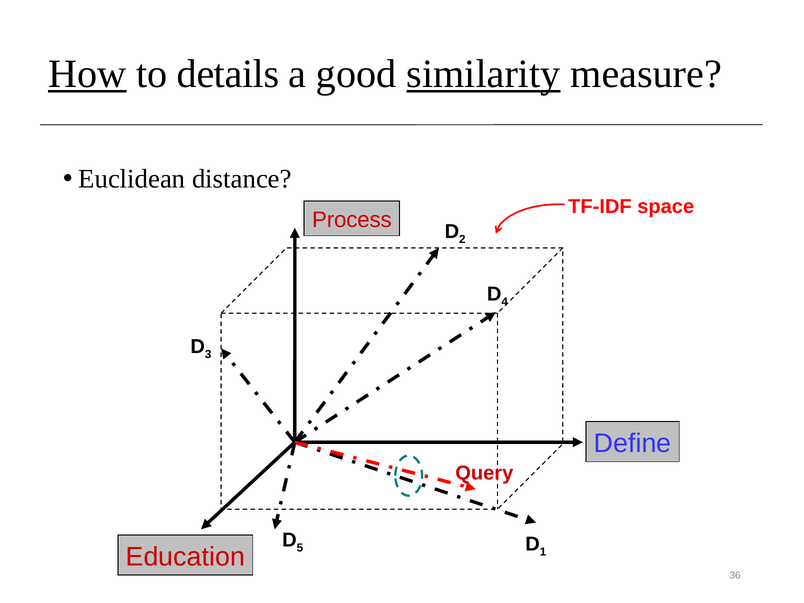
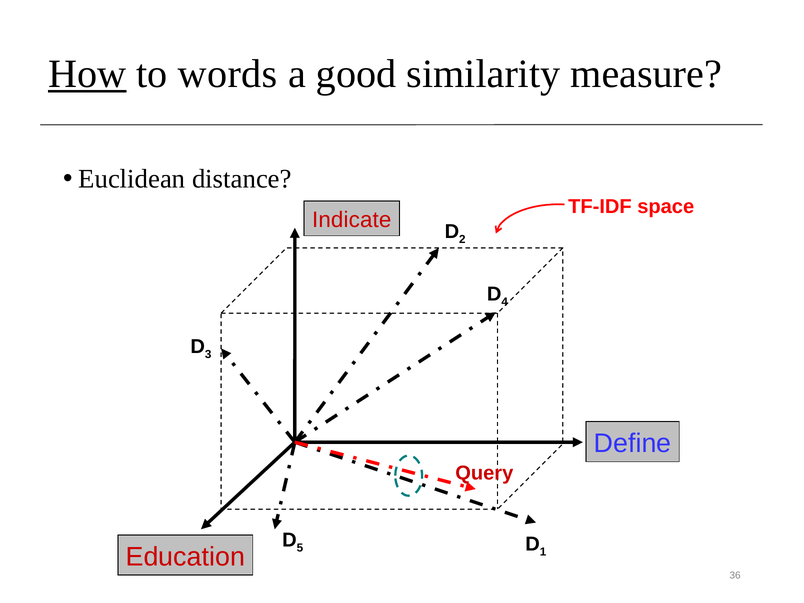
details: details -> words (228, 74)
similarity underline: present -> none (483, 74)
Process: Process -> Indicate (352, 220)
